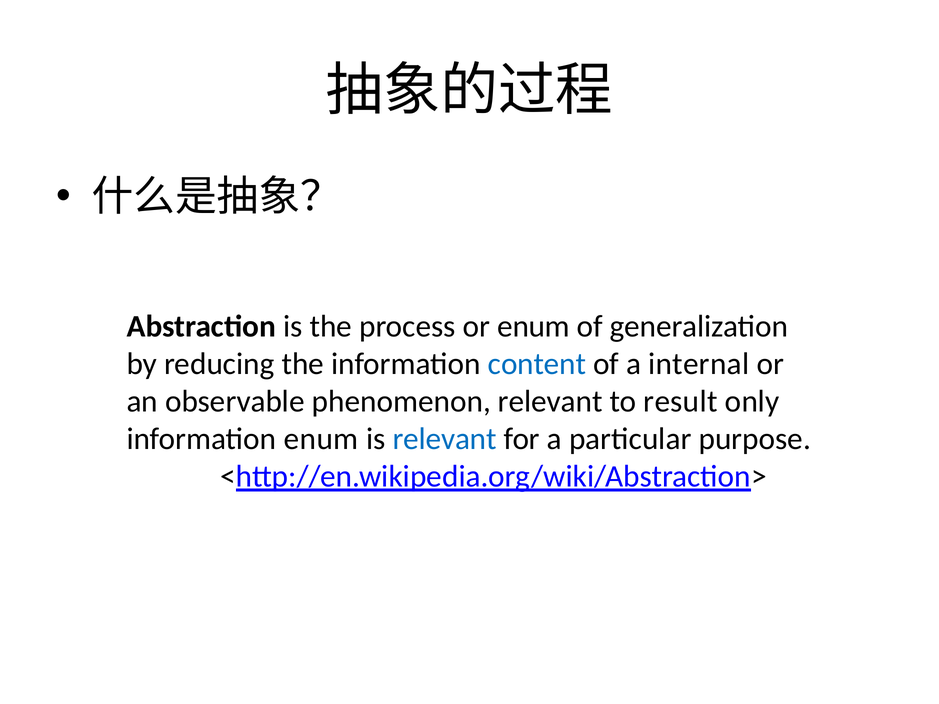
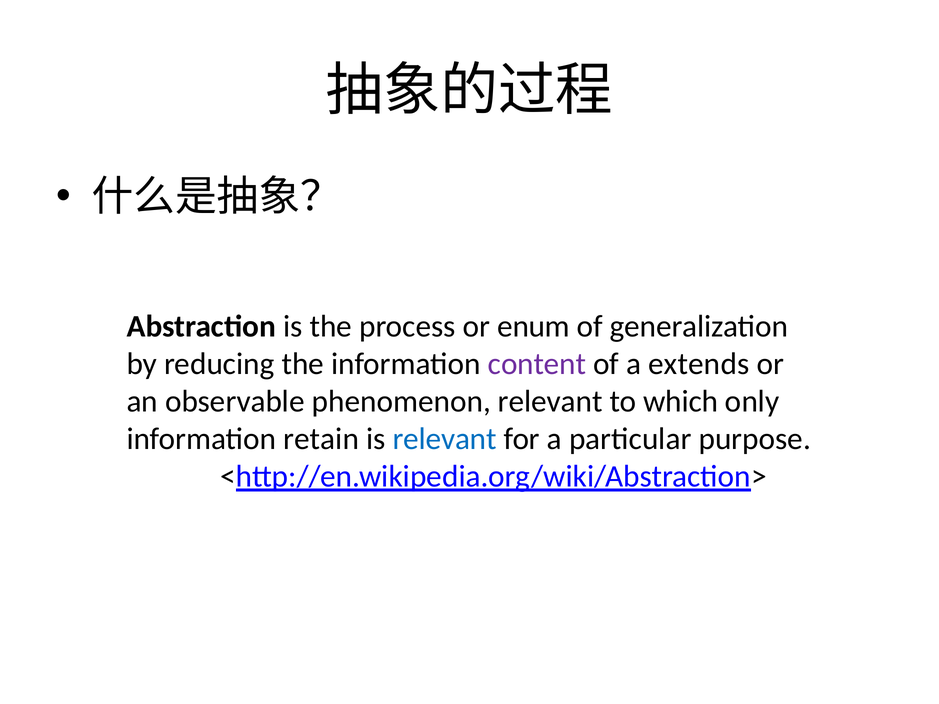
content colour: blue -> purple (537, 364)
internal: internal -> extends (699, 364)
result: result -> which (681, 401)
information enum: enum -> retain (321, 439)
